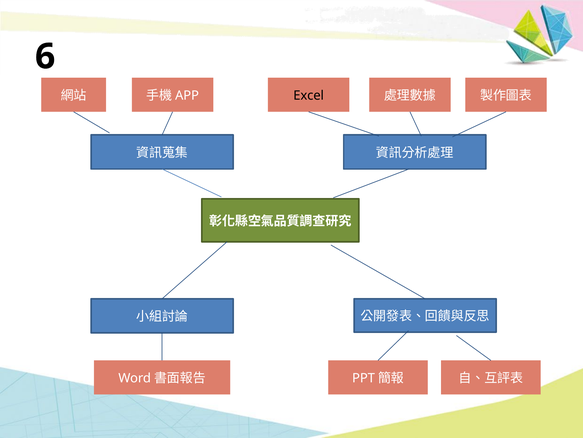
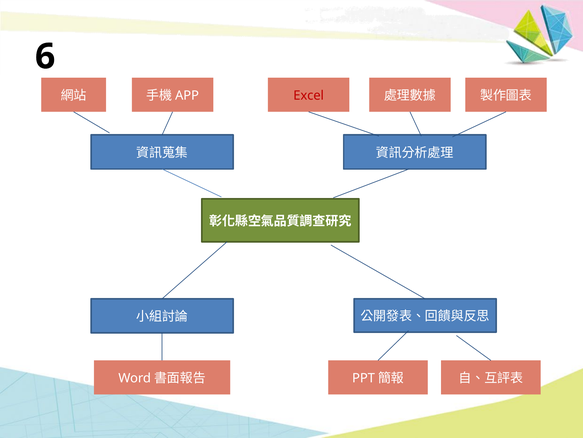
Excel colour: black -> red (309, 95)
